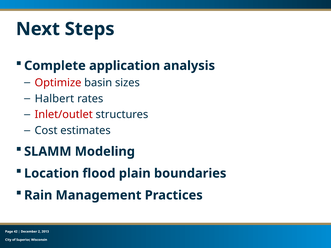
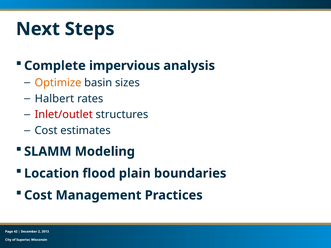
application: application -> impervious (125, 66)
Optimize colour: red -> orange (58, 83)
Rain: Rain -> Cost (38, 195)
